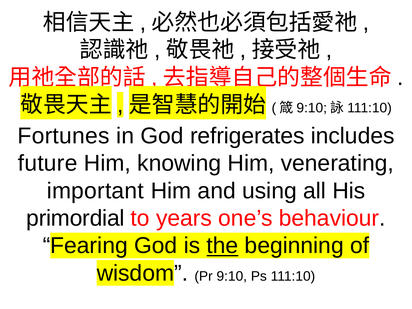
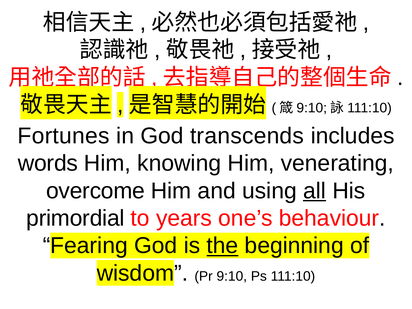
refrigerates: refrigerates -> transcends (247, 136)
future: future -> words (48, 163)
important: important -> overcome (96, 191)
all underline: none -> present (315, 191)
